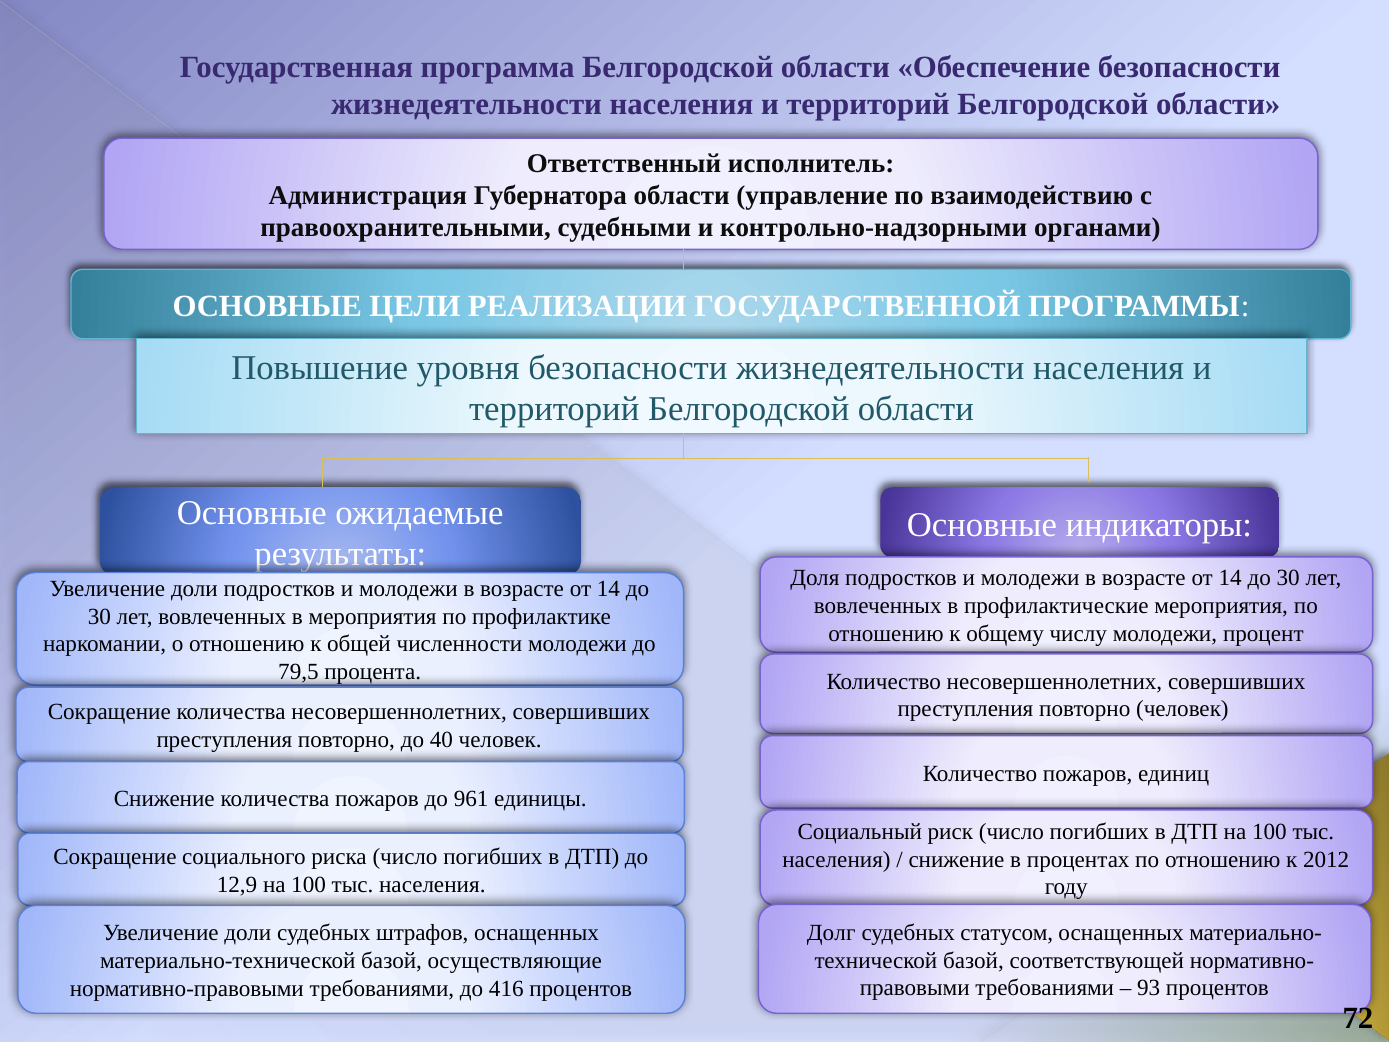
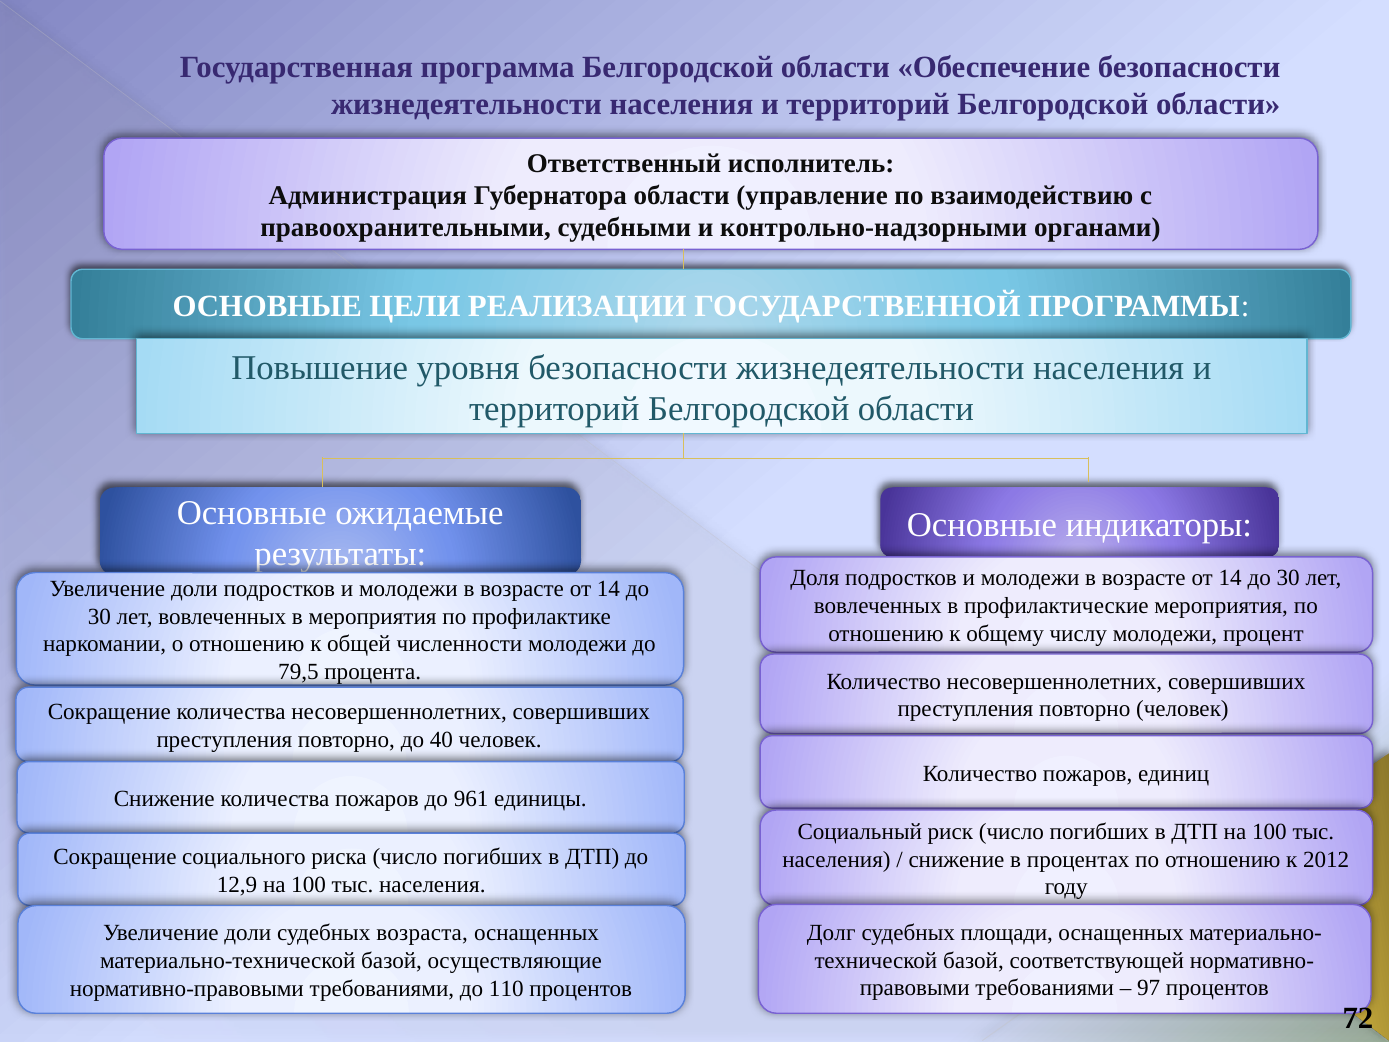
статусом: статусом -> площади (1007, 932)
штрафов: штрафов -> возраста (422, 933)
93: 93 -> 97 (1149, 988)
416: 416 -> 110 (506, 989)
